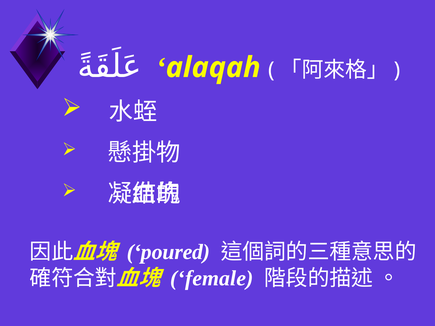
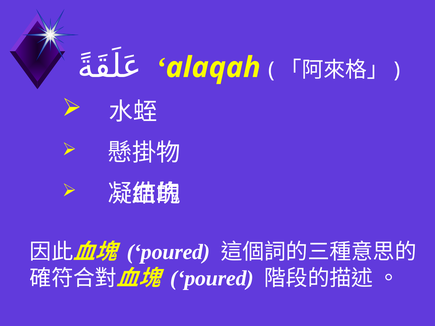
female: female -> poured (212, 278)
